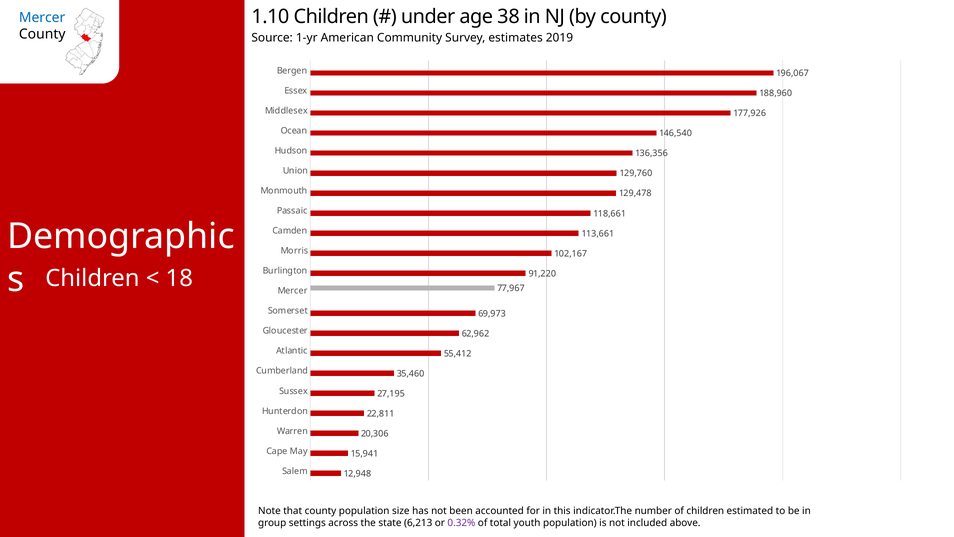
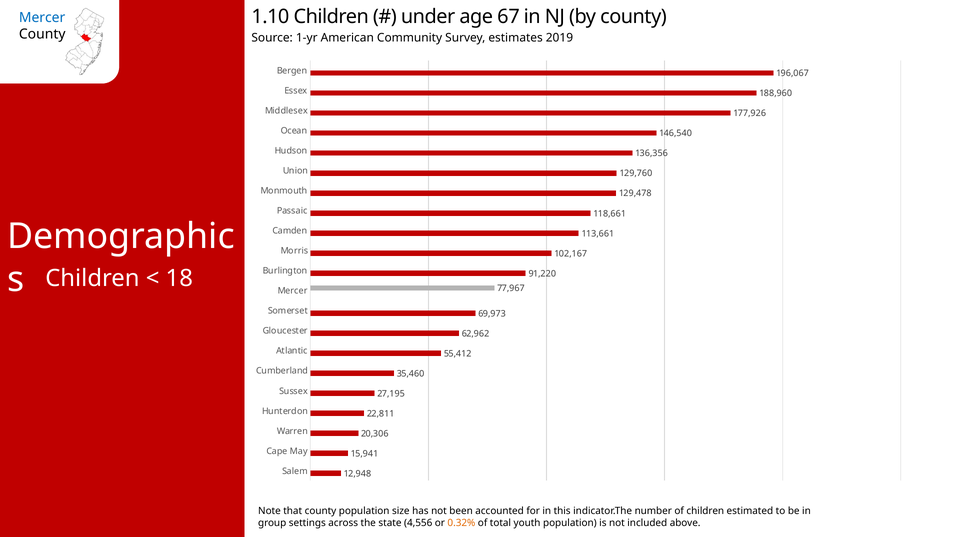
38: 38 -> 67 (509, 17)
6,213: 6,213 -> 4,556 (418, 522)
0.32% colour: purple -> orange (461, 522)
